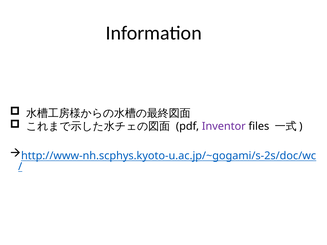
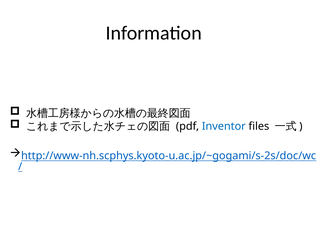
Inventor colour: purple -> blue (224, 126)
